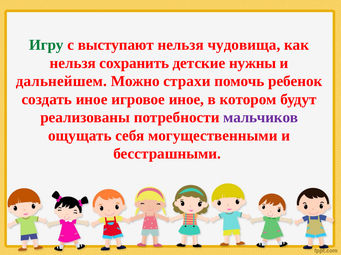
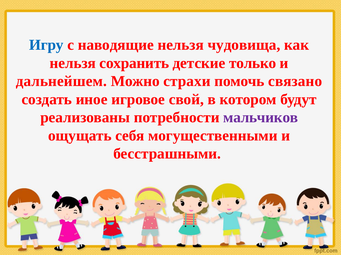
Игру colour: green -> blue (46, 45)
выступают: выступают -> наводящие (116, 45)
нужны: нужны -> только (253, 63)
ребенок: ребенок -> связано (295, 81)
игровое иное: иное -> свой (186, 100)
